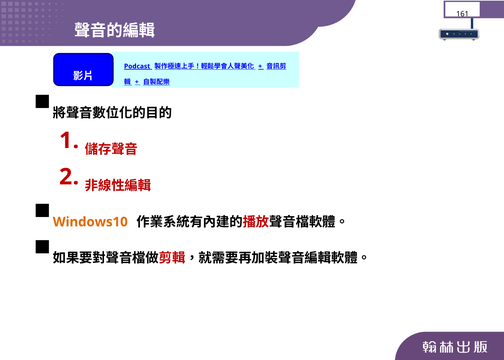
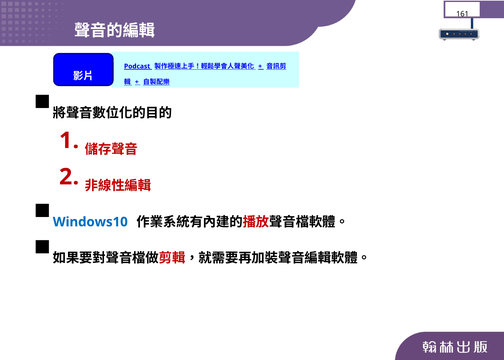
Windows10 colour: orange -> blue (90, 222)
